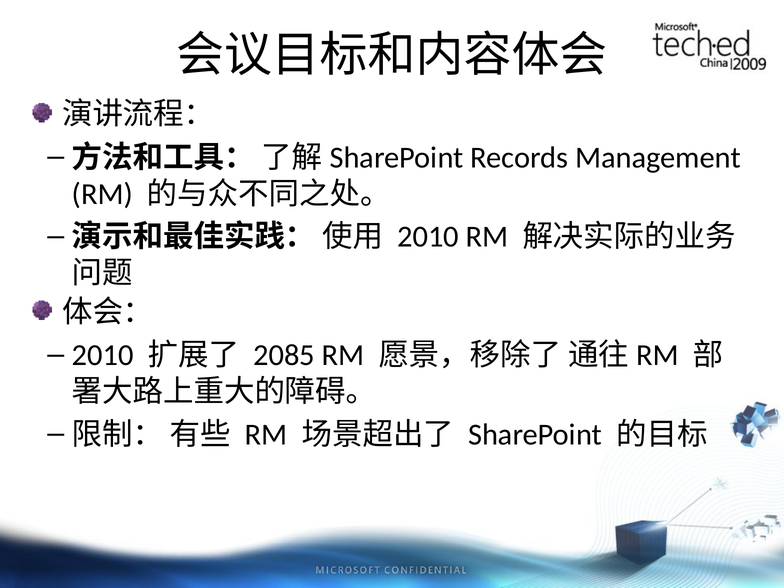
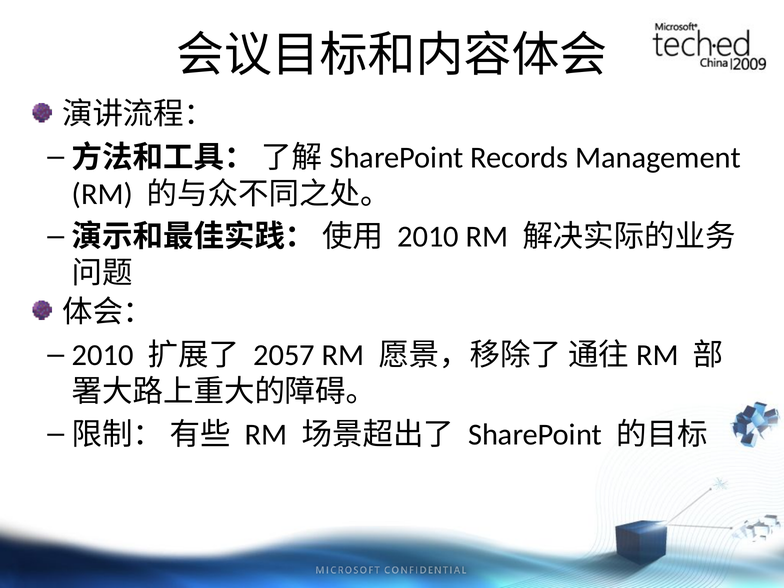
2085: 2085 -> 2057 (284, 355)
